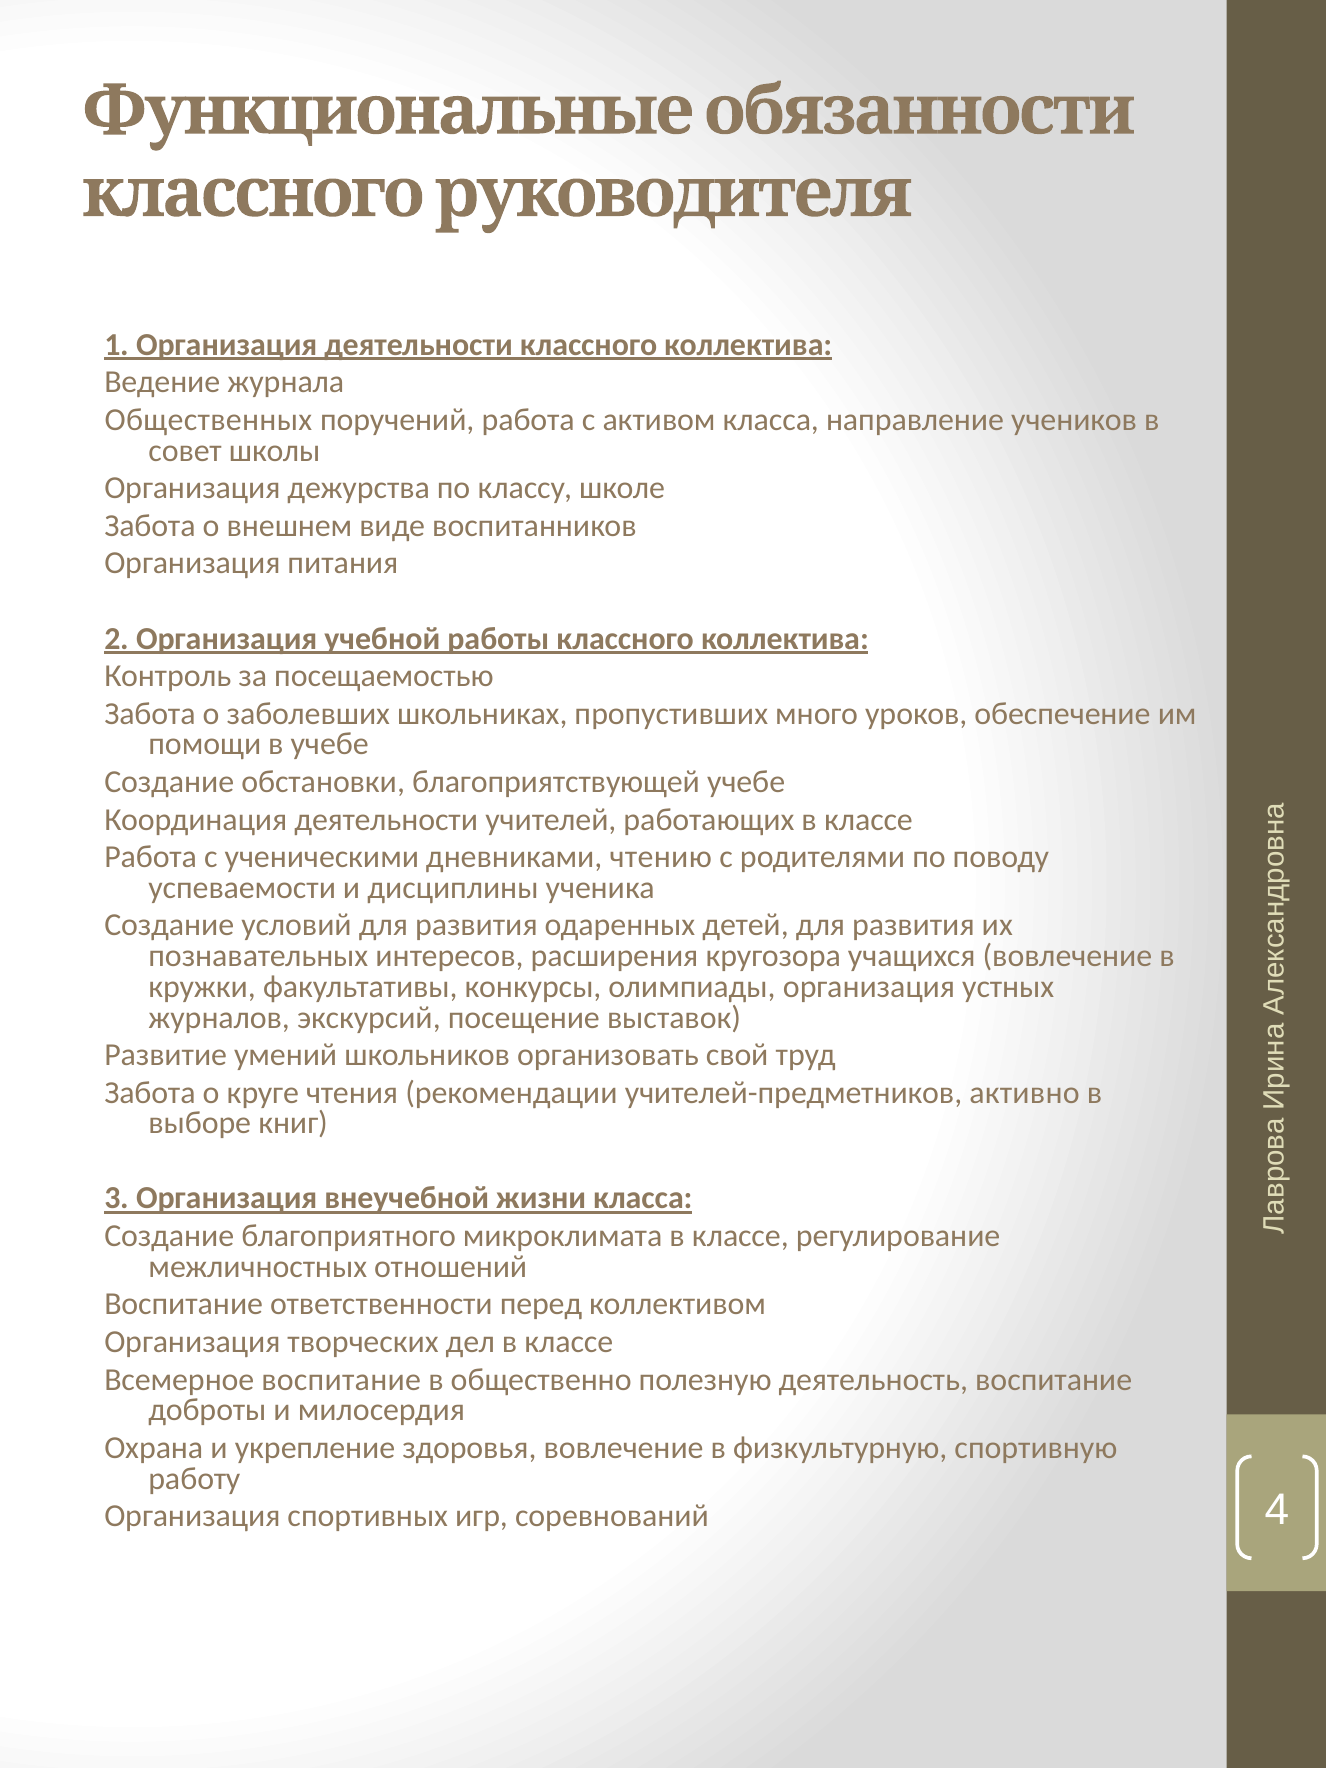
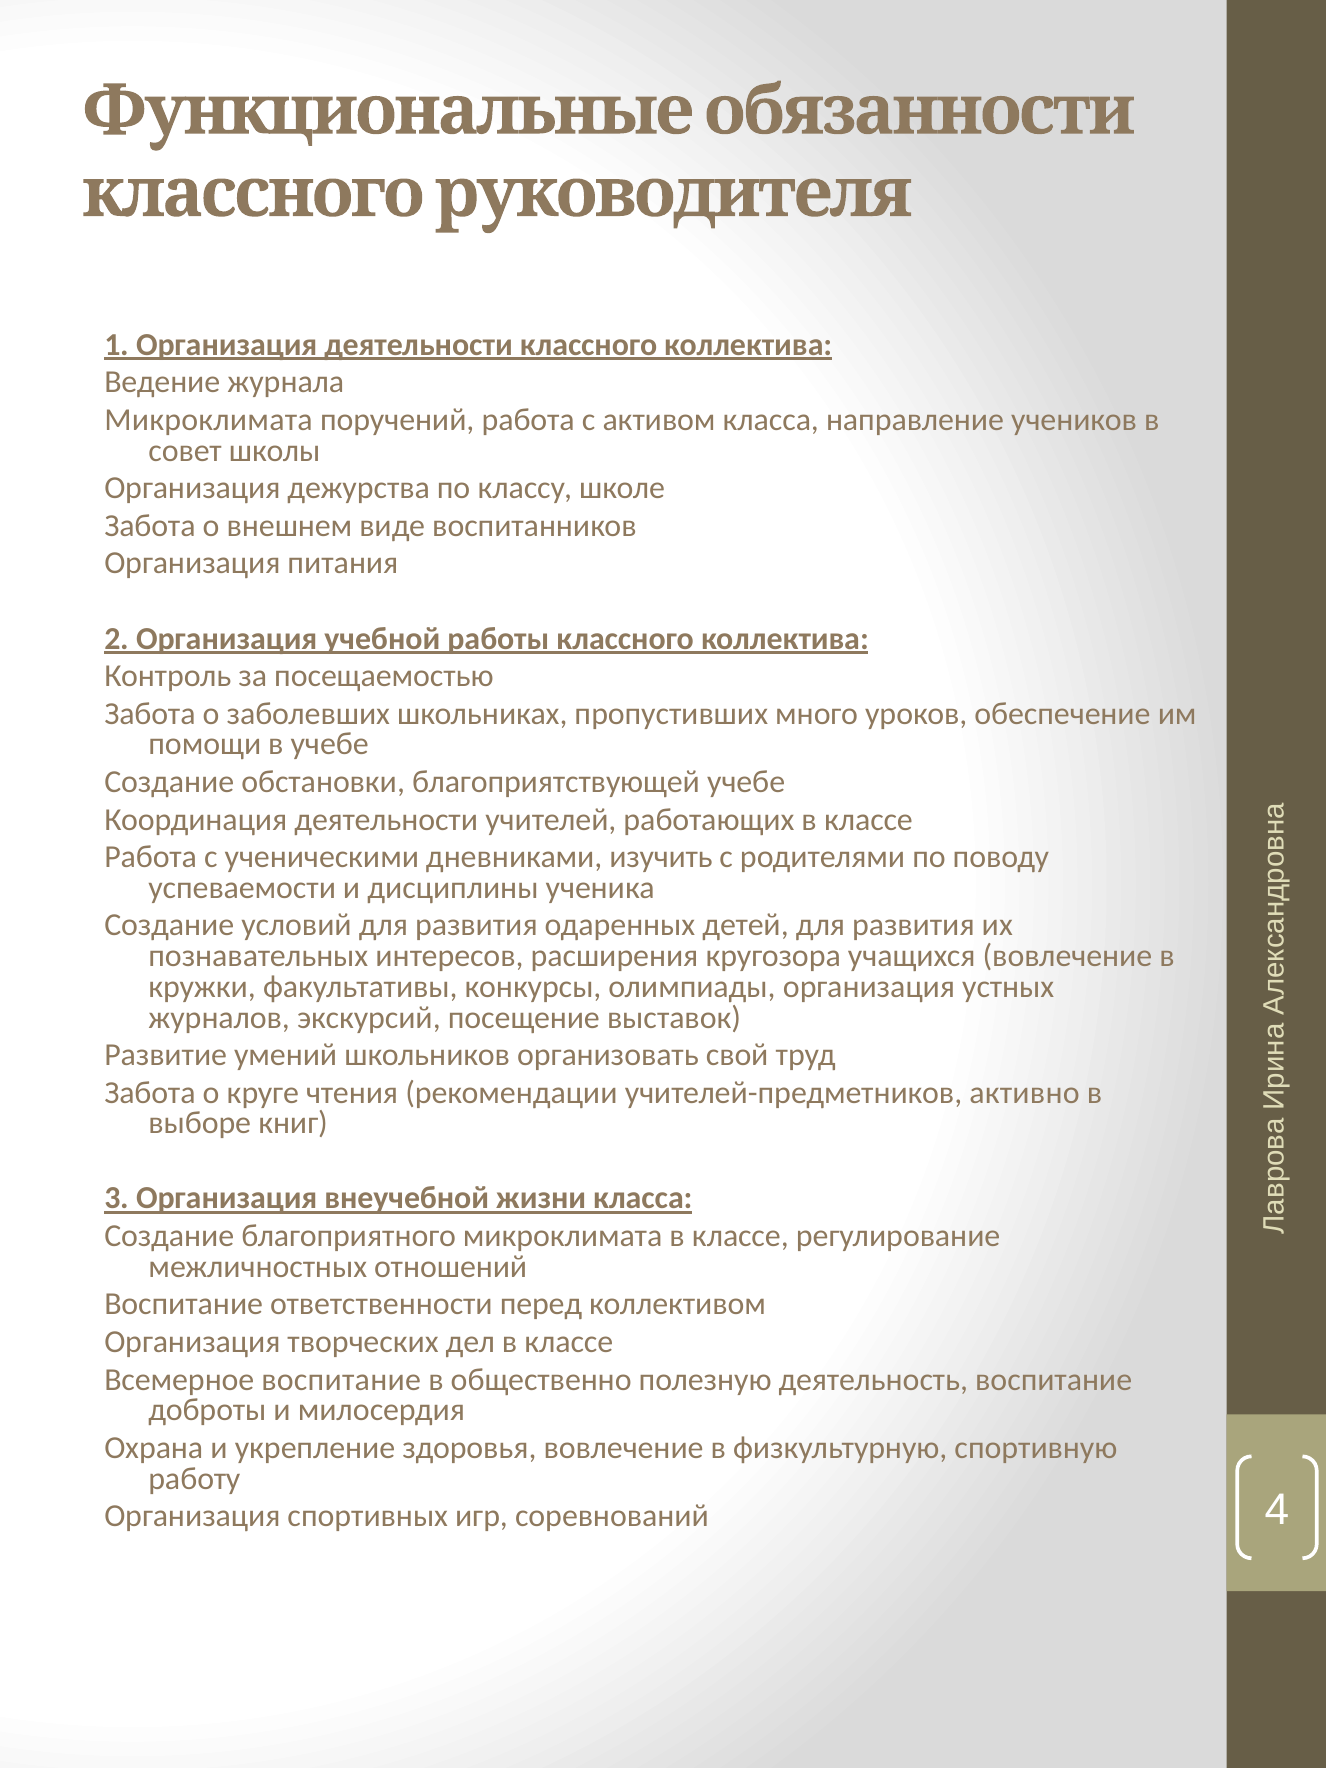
Общественных: Общественных -> Микроклимата (208, 420)
чтению: чтению -> изучить (661, 857)
